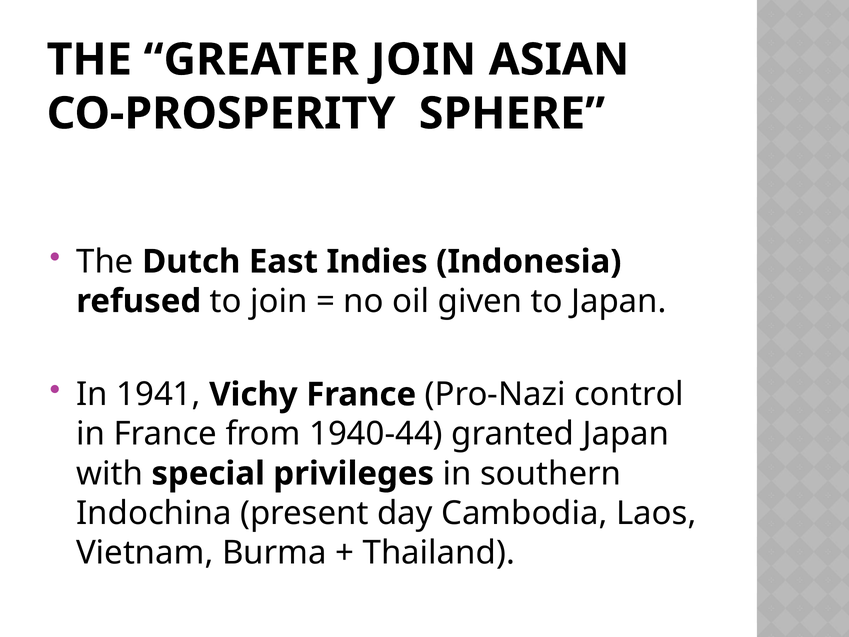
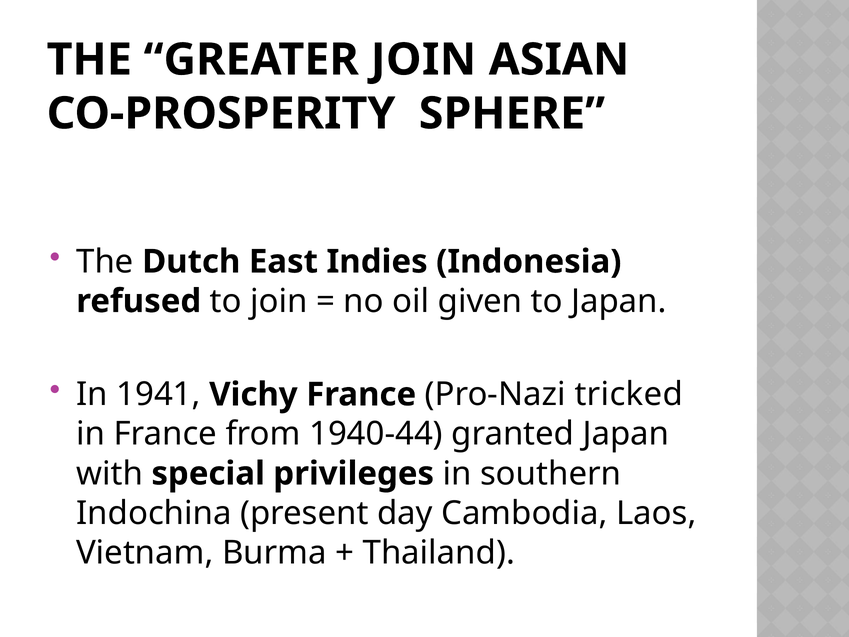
control: control -> tricked (629, 394)
